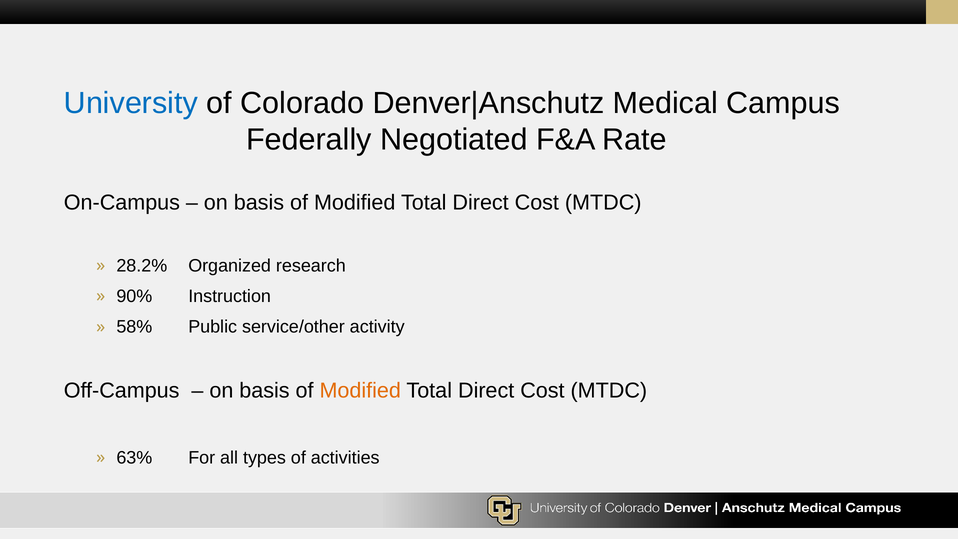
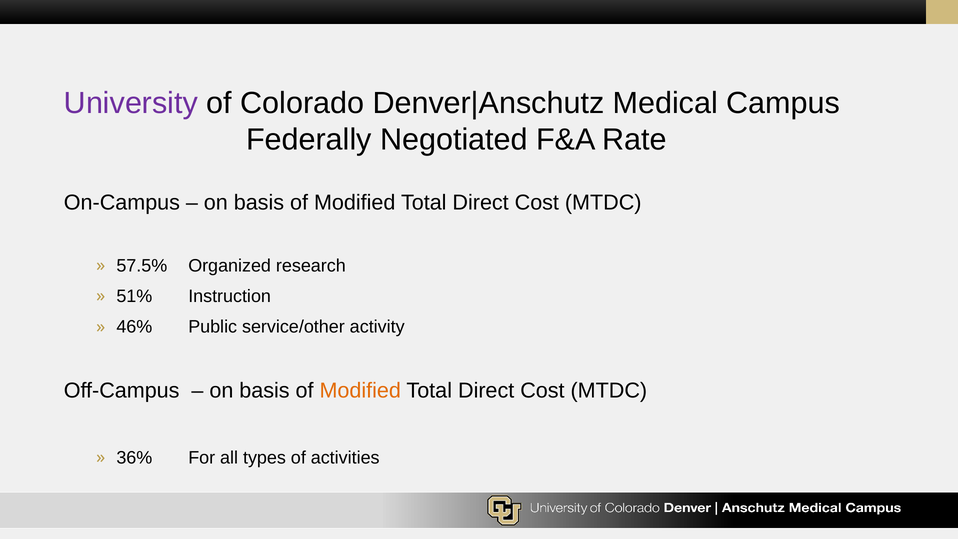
University colour: blue -> purple (131, 103)
28.2%: 28.2% -> 57.5% (142, 266)
90%: 90% -> 51% (134, 296)
58%: 58% -> 46% (134, 327)
63%: 63% -> 36% (134, 458)
